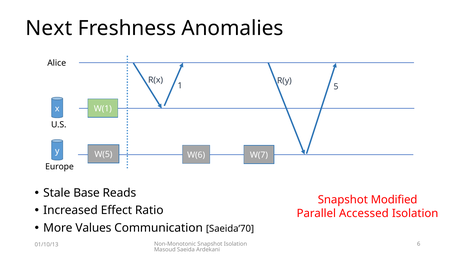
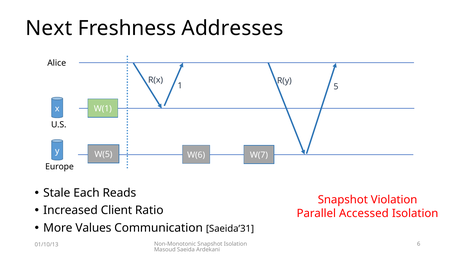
Anomalies: Anomalies -> Addresses (232, 28)
Base: Base -> Each (86, 193)
Modified: Modified -> Violation (394, 200)
Effect: Effect -> Client (116, 210)
Saeida’70: Saeida’70 -> Saeida’31 (230, 229)
